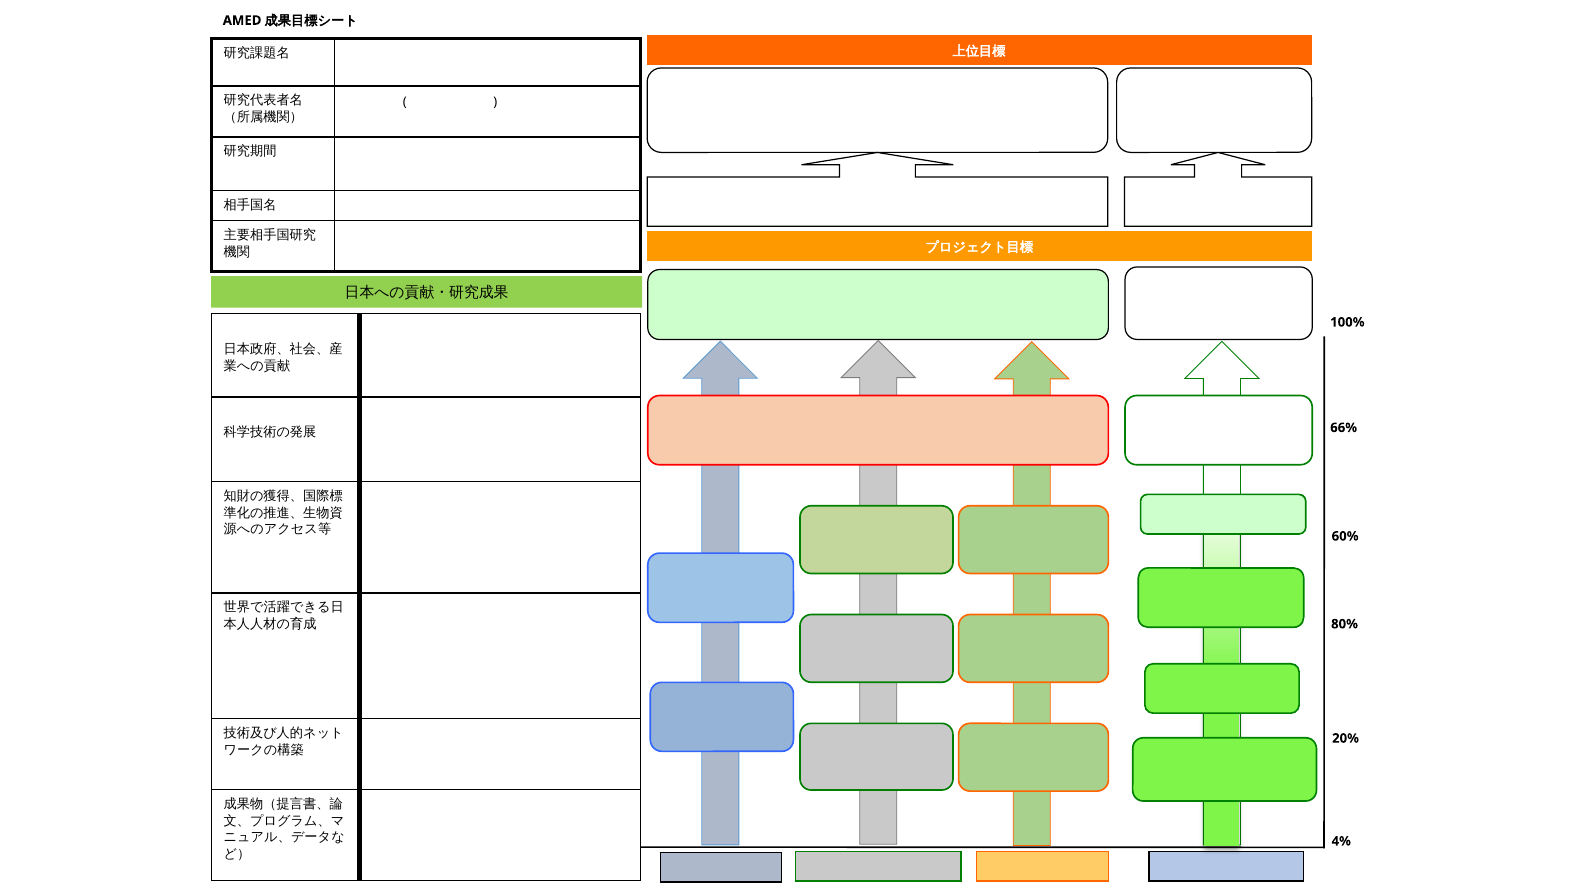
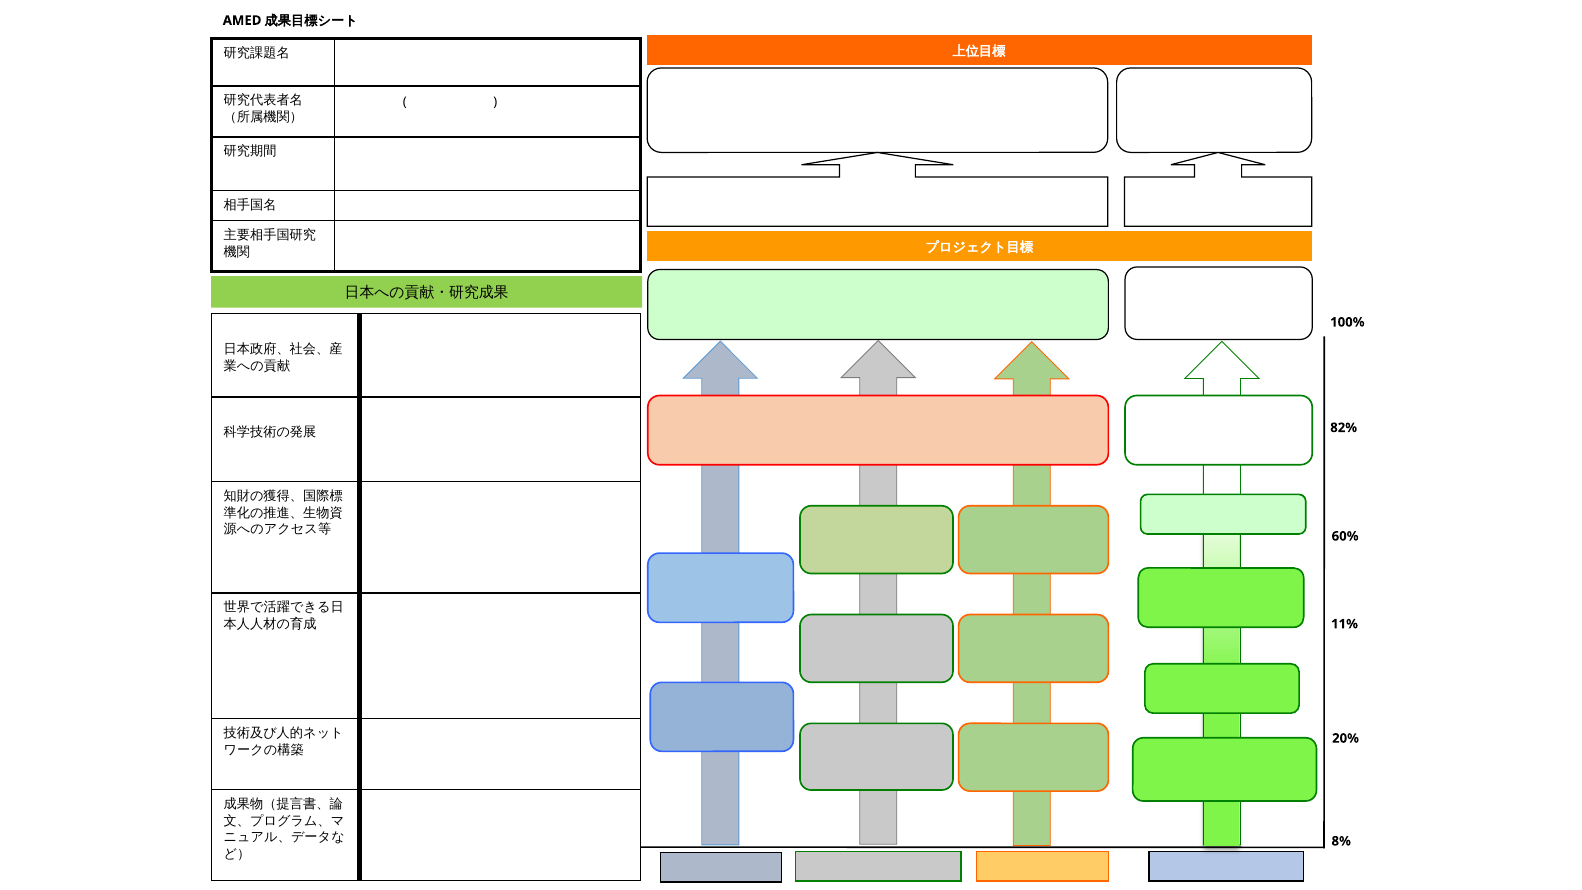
66%: 66% -> 82% (1344, 428)
80%: 80% -> 11% (1345, 624)
4%: 4% -> 8% (1341, 841)
